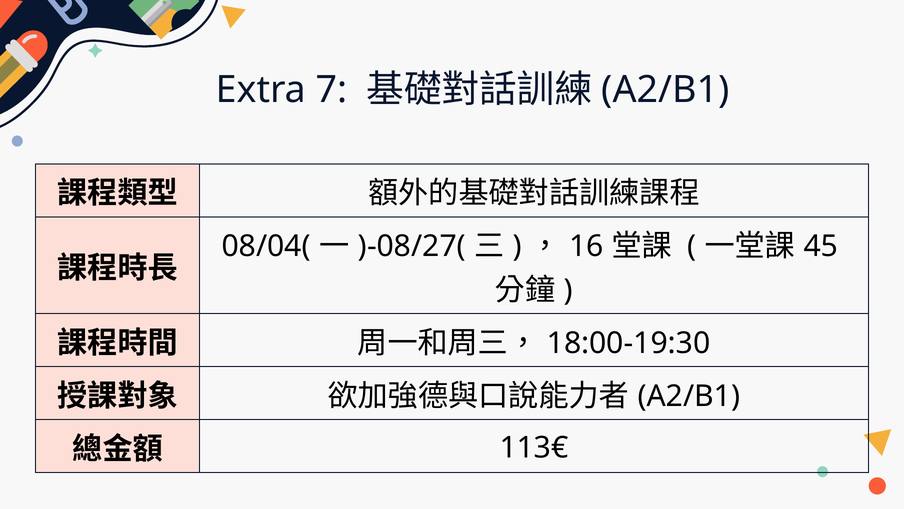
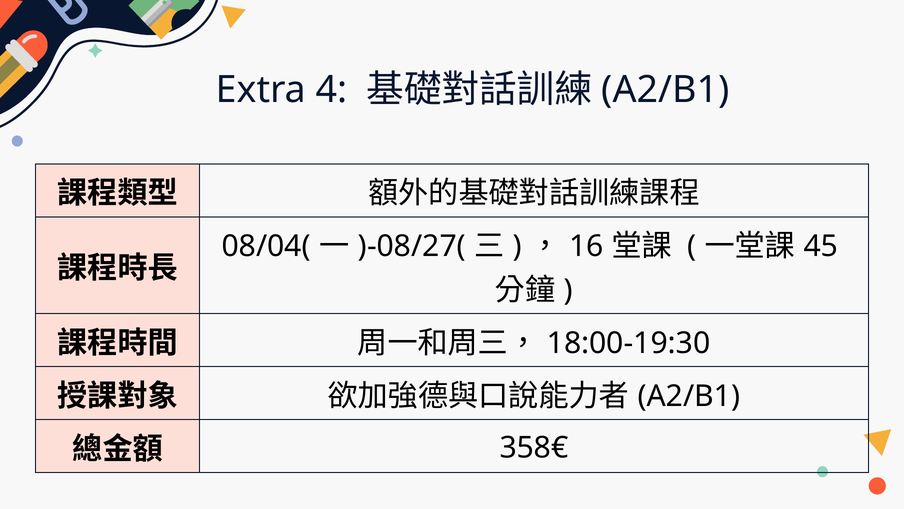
7: 7 -> 4 (332, 90)
113€: 113€ -> 358€ (534, 447)
